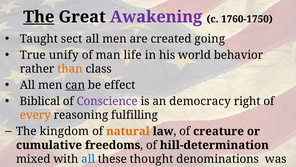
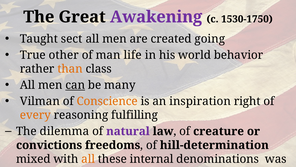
The underline: present -> none (39, 17)
1760-1750: 1760-1750 -> 1530-1750 (247, 19)
unify: unify -> other (64, 55)
effect: effect -> many (120, 85)
Biblical: Biblical -> Vilman (40, 101)
Conscience colour: purple -> orange (107, 101)
democracy: democracy -> inspiration (200, 101)
kingdom: kingdom -> dilemma (64, 131)
natural colour: orange -> purple (128, 131)
cumulative: cumulative -> convictions (49, 145)
all colour: blue -> orange (88, 159)
thought: thought -> internal (152, 159)
